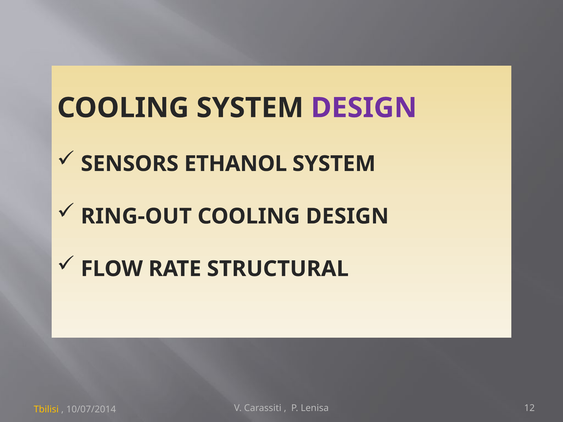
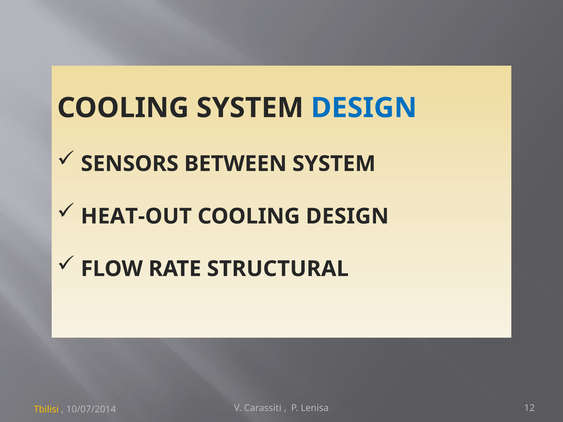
DESIGN colour: purple -> blue (364, 108)
ETHANOL: ETHANOL -> BETWEEN (235, 164)
RING-OUT: RING-OUT -> HEAT-OUT (136, 216)
